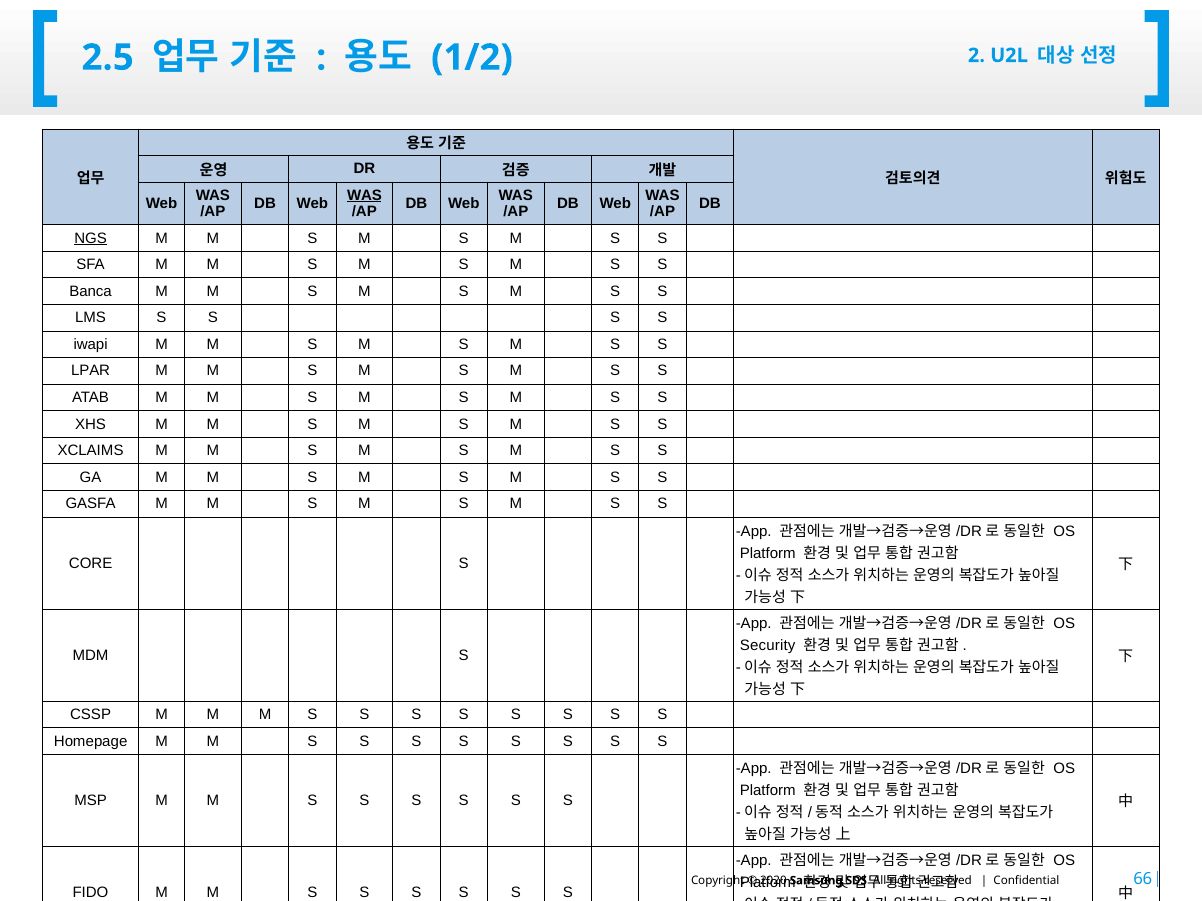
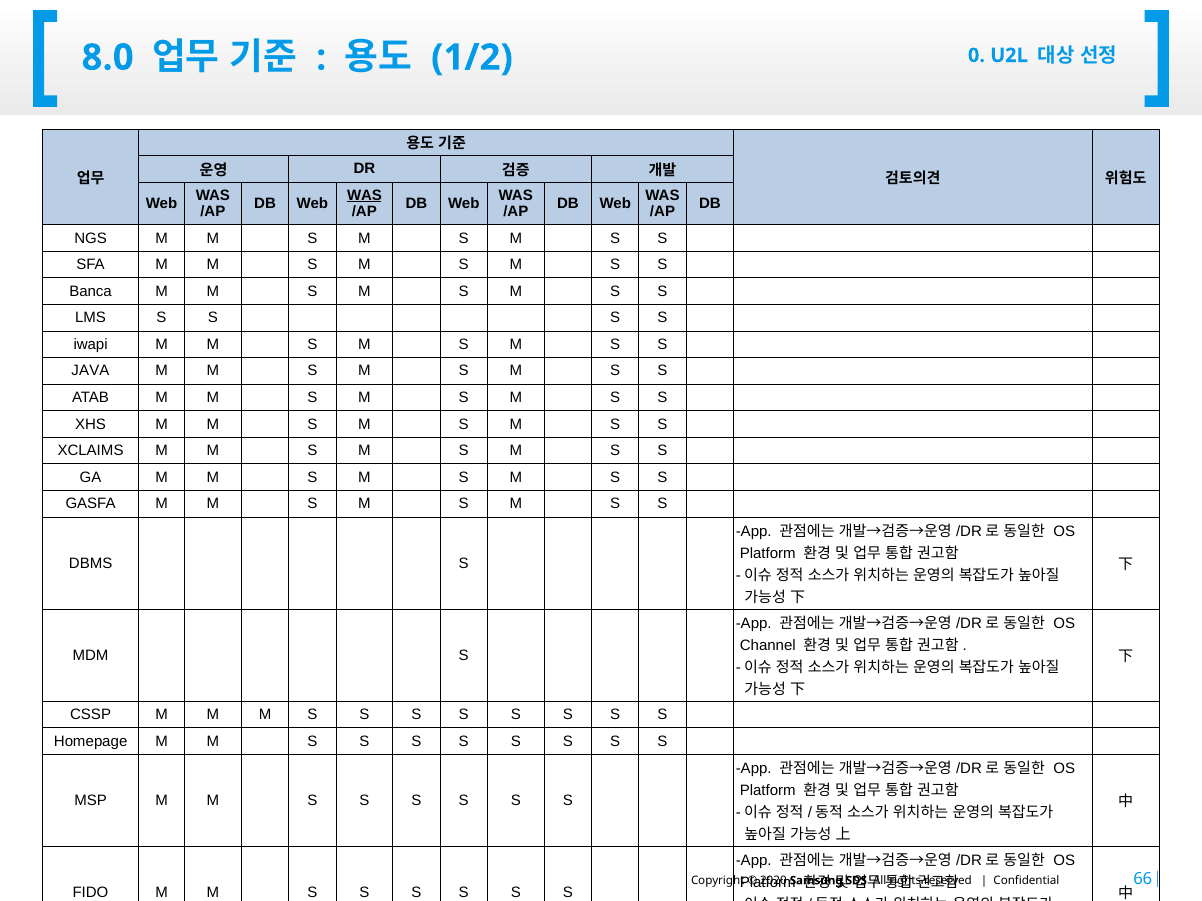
2.5: 2.5 -> 8.0 (108, 58)
2: 2 -> 0 (976, 55)
NGS underline: present -> none (91, 238)
LPAR: LPAR -> JAVA (90, 371)
CORE: CORE -> DBMS (91, 563)
Security: Security -> Channel (768, 646)
